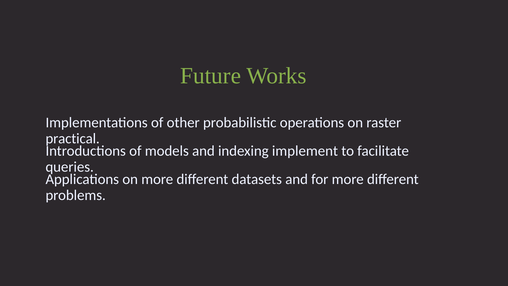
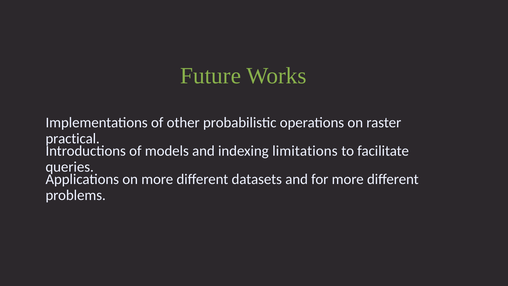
implement: implement -> limitations (305, 151)
